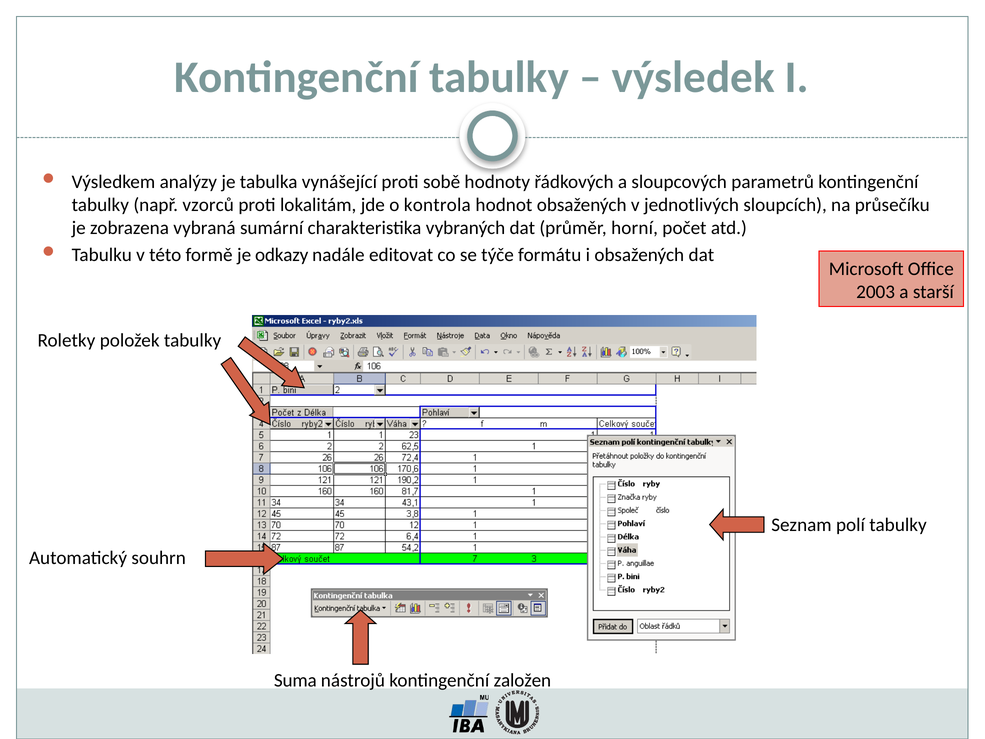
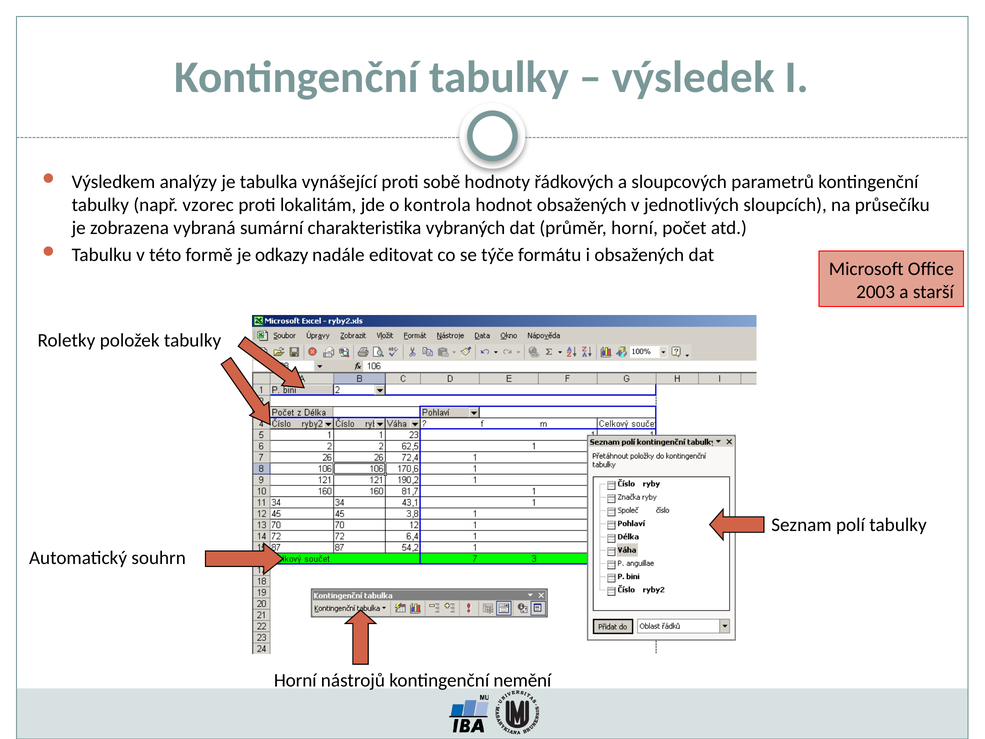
vzorců: vzorců -> vzorec (208, 205)
Suma: Suma -> Horní (295, 680)
založen: založen -> nemění (522, 680)
